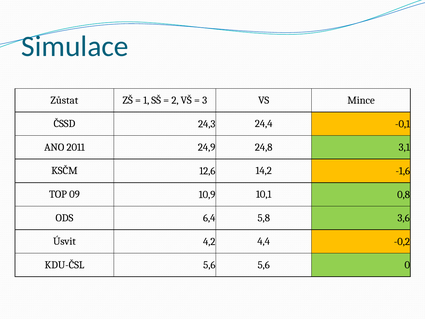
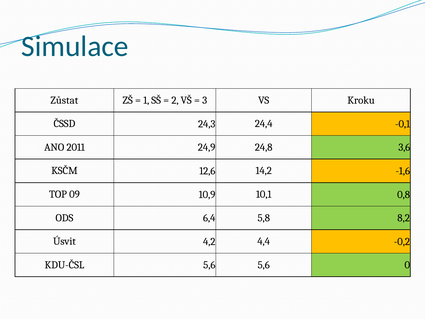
Mince: Mince -> Kroku (361, 100)
3,1: 3,1 -> 3,6 (404, 147)
3,6: 3,6 -> 8,2 (404, 218)
